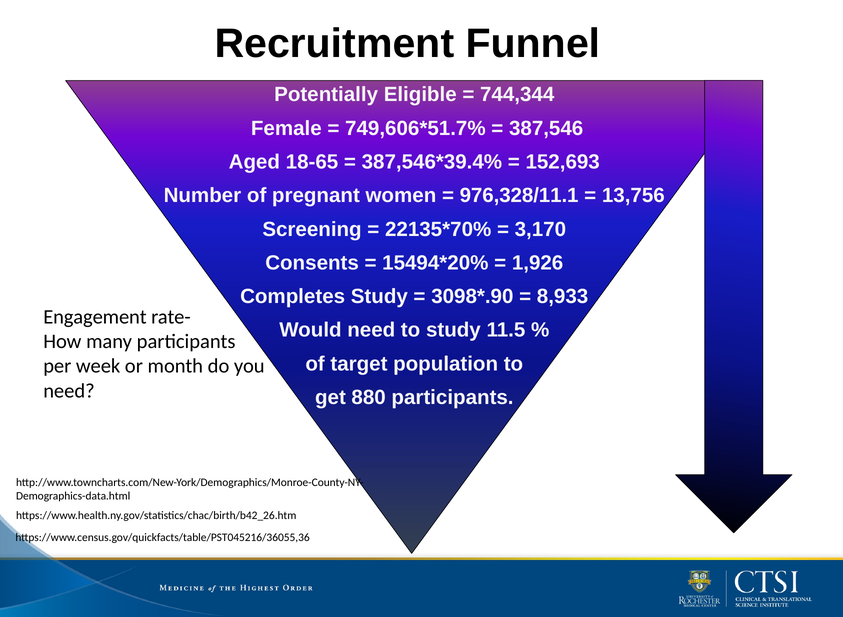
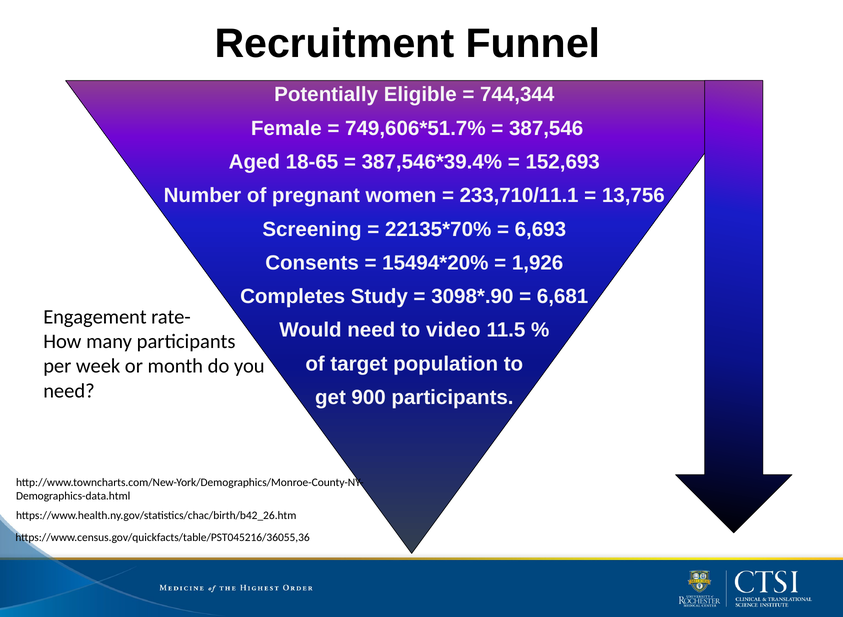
976,328/11.1: 976,328/11.1 -> 233,710/11.1 (519, 196)
3,170: 3,170 -> 6,693 (540, 229)
8,933: 8,933 -> 6,681 (563, 296)
to study: study -> video (453, 330)
880: 880 -> 900 (369, 397)
